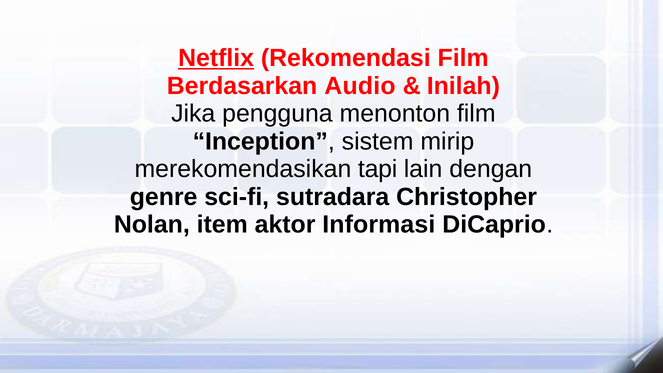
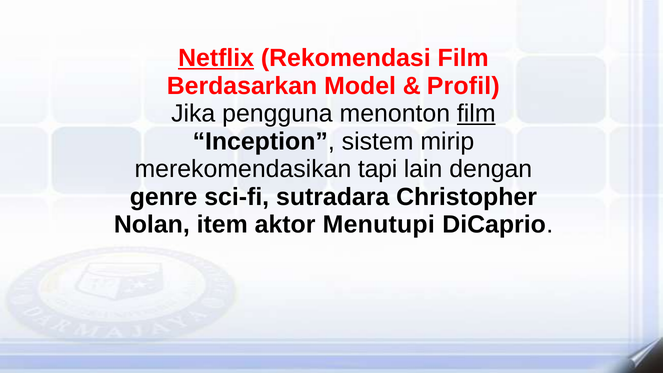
Audio: Audio -> Model (360, 86)
Inilah: Inilah -> Profil (463, 86)
film underline: none -> present (476, 114)
Informasi: Informasi -> Menutupi (379, 225)
